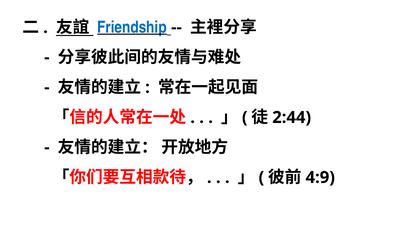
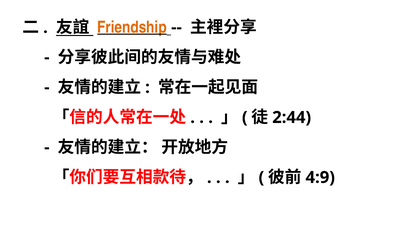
Friendship colour: blue -> orange (132, 27)
